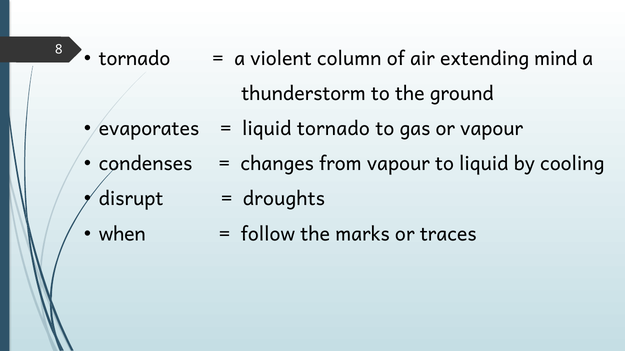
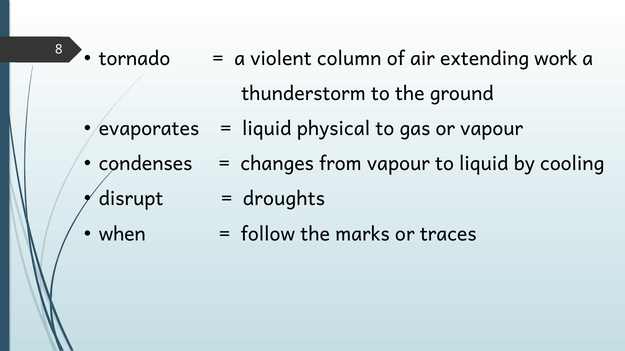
mind: mind -> work (556, 59)
liquid tornado: tornado -> physical (333, 129)
